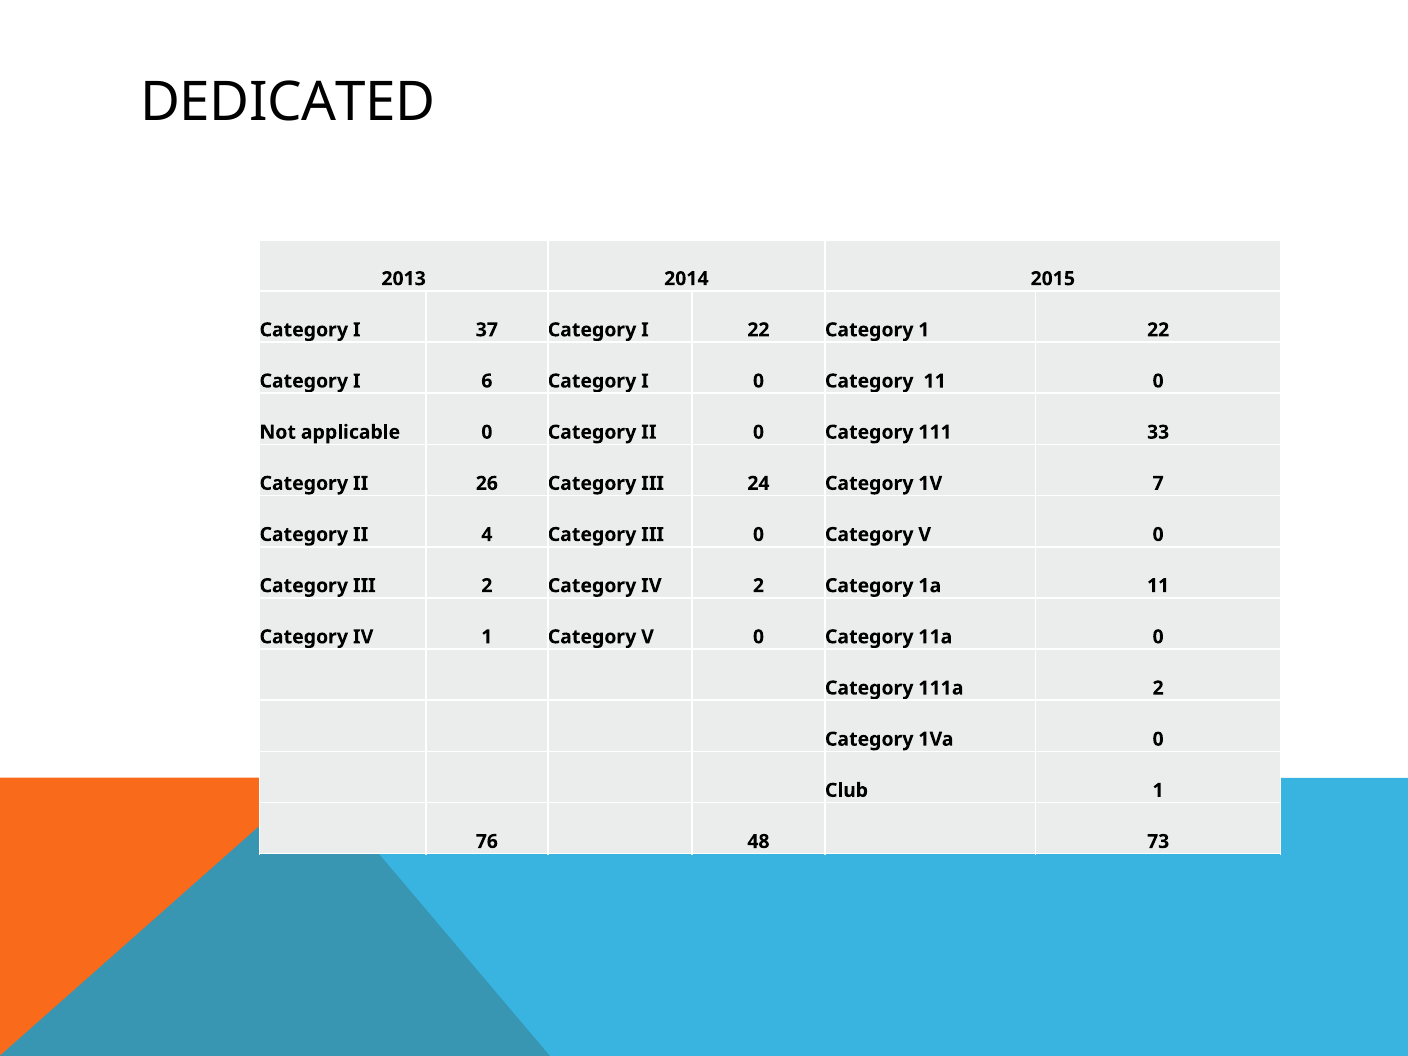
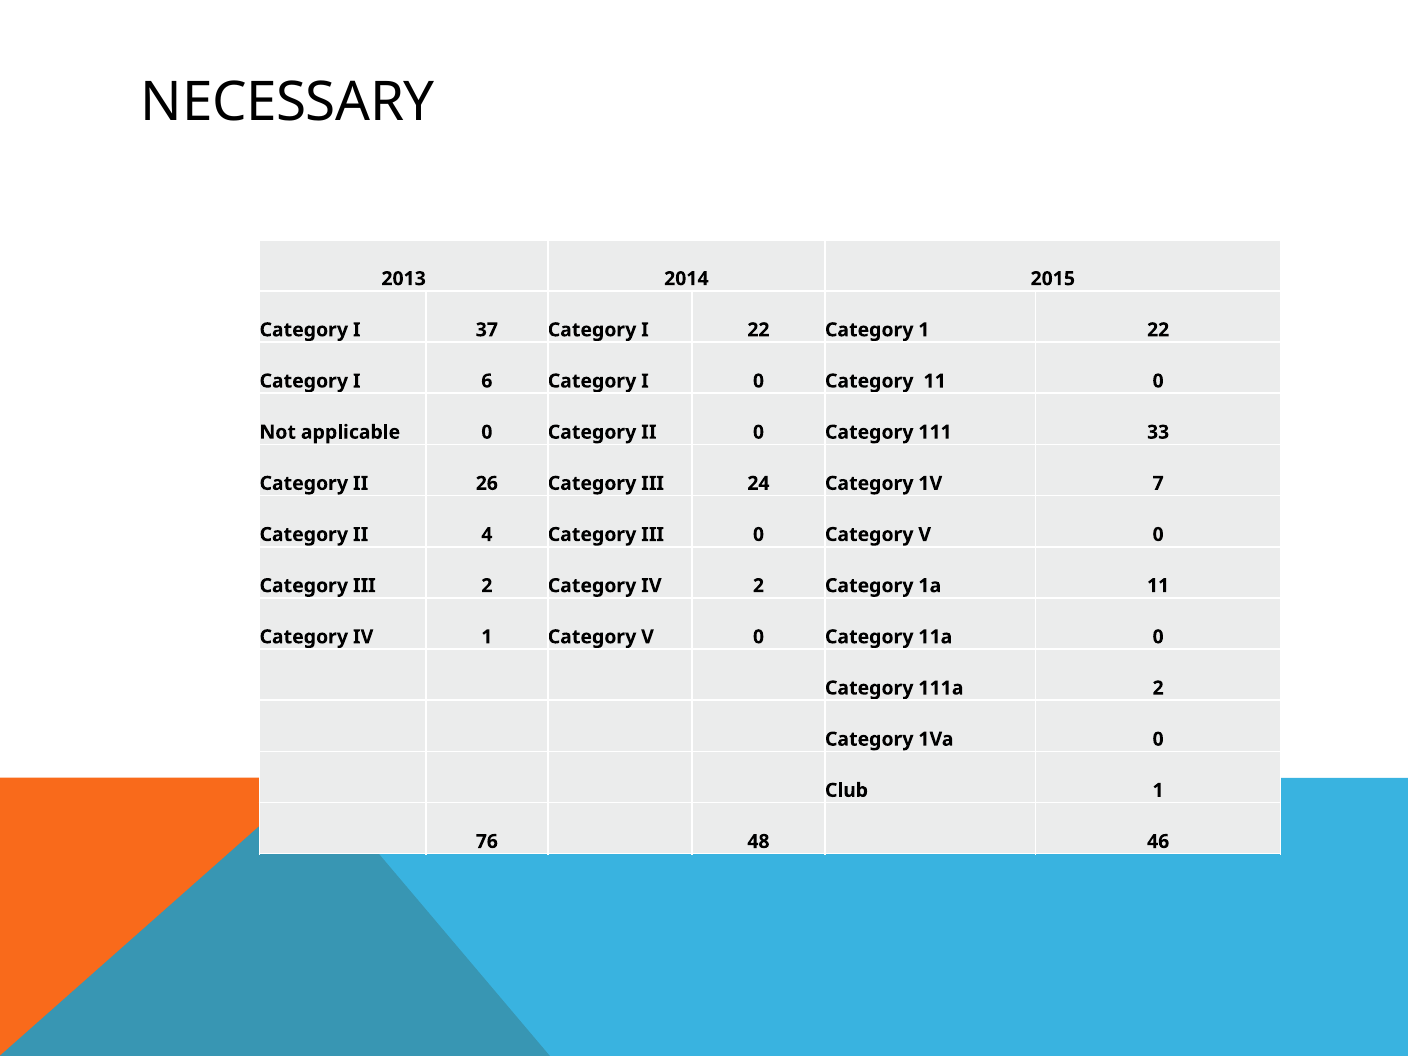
DEDICATED: DEDICATED -> NECESSARY (288, 102)
73: 73 -> 46 (1158, 842)
